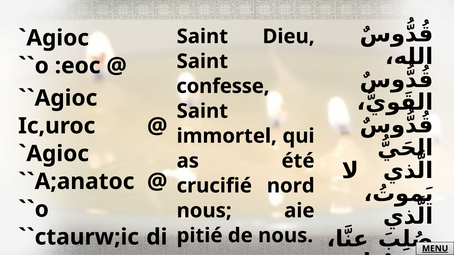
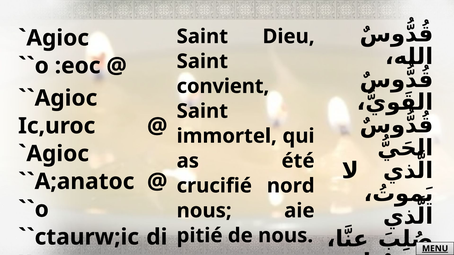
confesse: confesse -> convient (223, 86)
